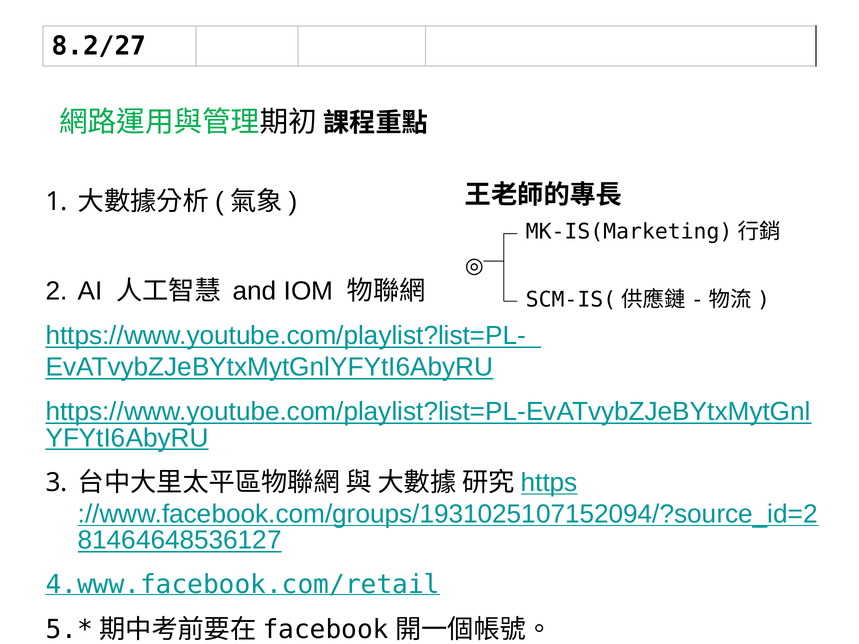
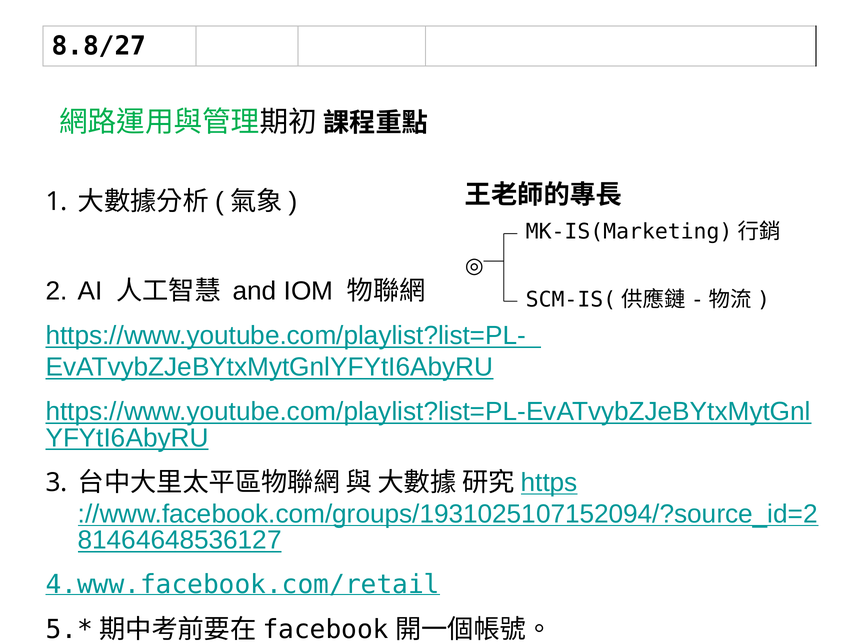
8.2/27: 8.2/27 -> 8.8/27 (99, 46)
